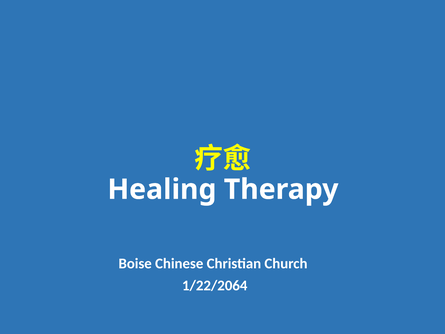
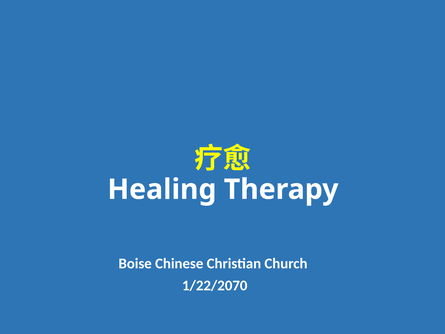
1/22/2064: 1/22/2064 -> 1/22/2070 (215, 286)
